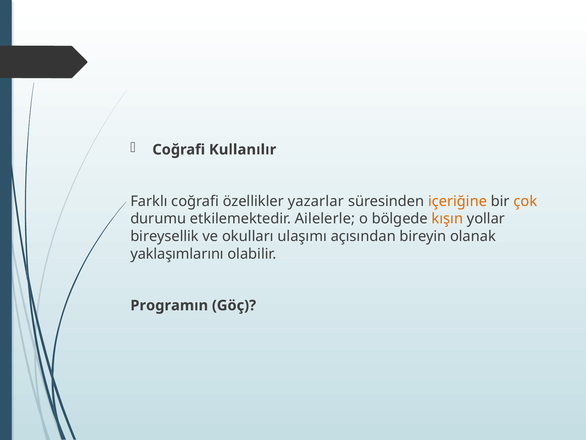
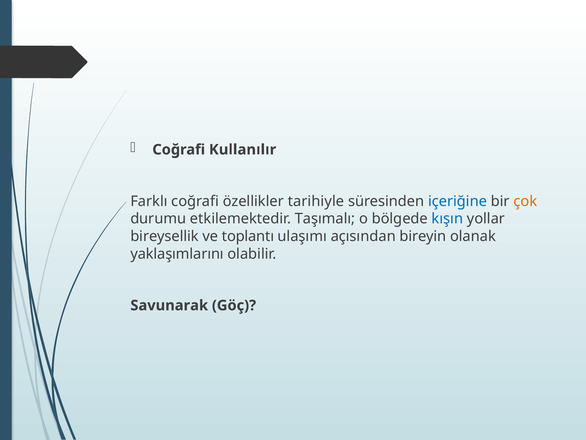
yazarlar: yazarlar -> tarihiyle (316, 201)
içeriğine colour: orange -> blue (458, 201)
Ailelerle: Ailelerle -> Taşımalı (325, 219)
kışın colour: orange -> blue (447, 219)
okulları: okulları -> toplantı (248, 236)
Programın: Programın -> Savunarak (169, 305)
